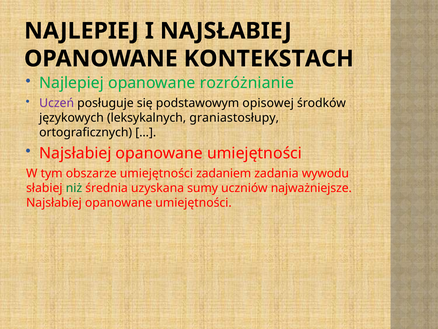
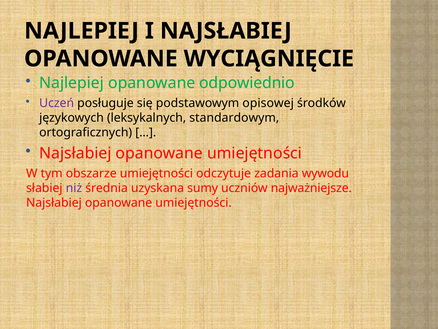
KONTEKSTACH: KONTEKSTACH -> WYCIĄGNIĘCIE (269, 59)
rozróżnianie: rozróżnianie -> odpowiednio (247, 83)
graniastosłupy: graniastosłupy -> standardowym (234, 118)
zadaniem: zadaniem -> odczytuje (224, 173)
niż colour: green -> purple (74, 188)
